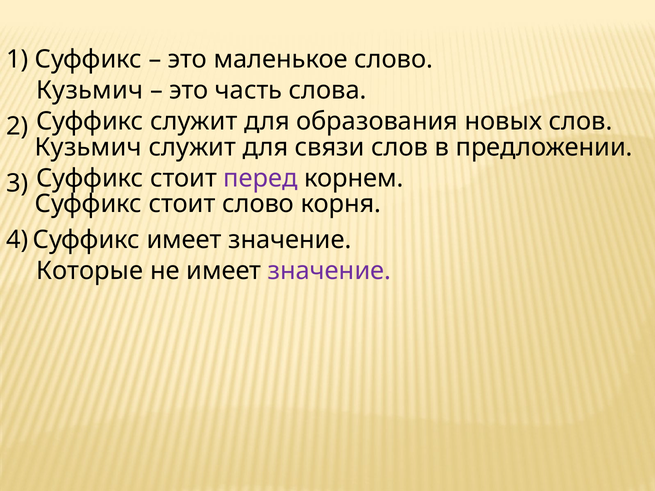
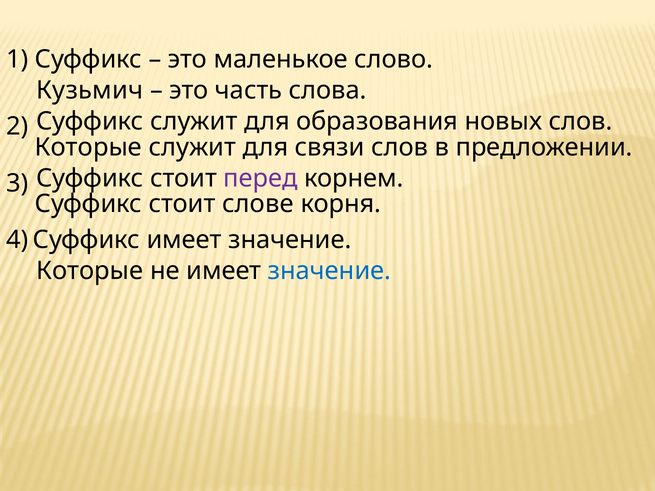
Кузьмич: Кузьмич -> Которые (88, 147)
стоит слово: слово -> слове (258, 204)
значение colour: purple -> blue (329, 271)
